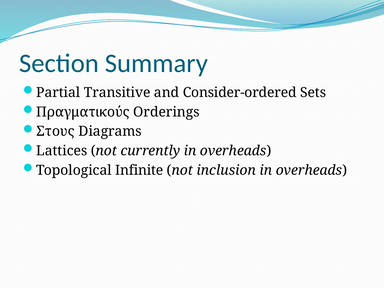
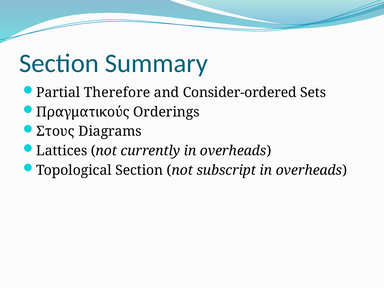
Transitive: Transitive -> Therefore (117, 92)
Topological Infinite: Infinite -> Section (139, 170)
inclusion: inclusion -> subscript (226, 170)
